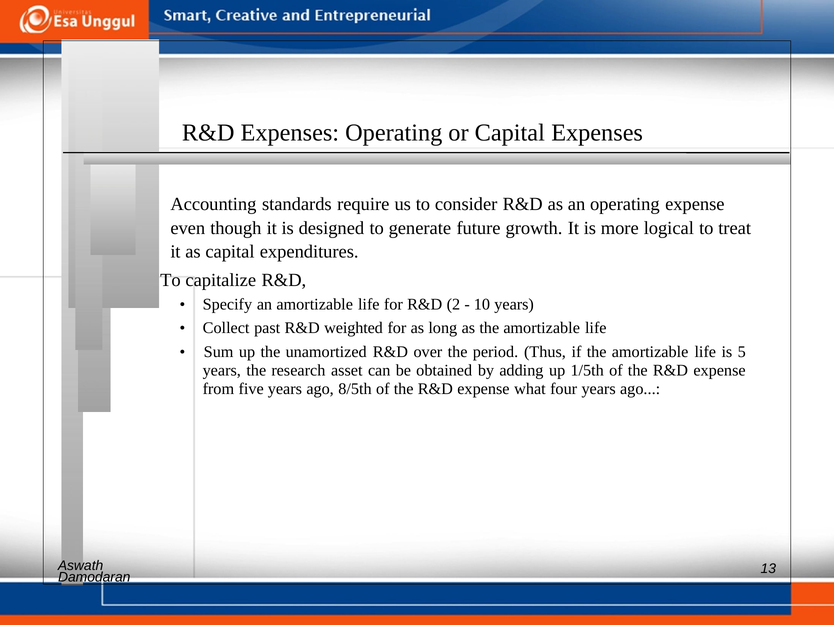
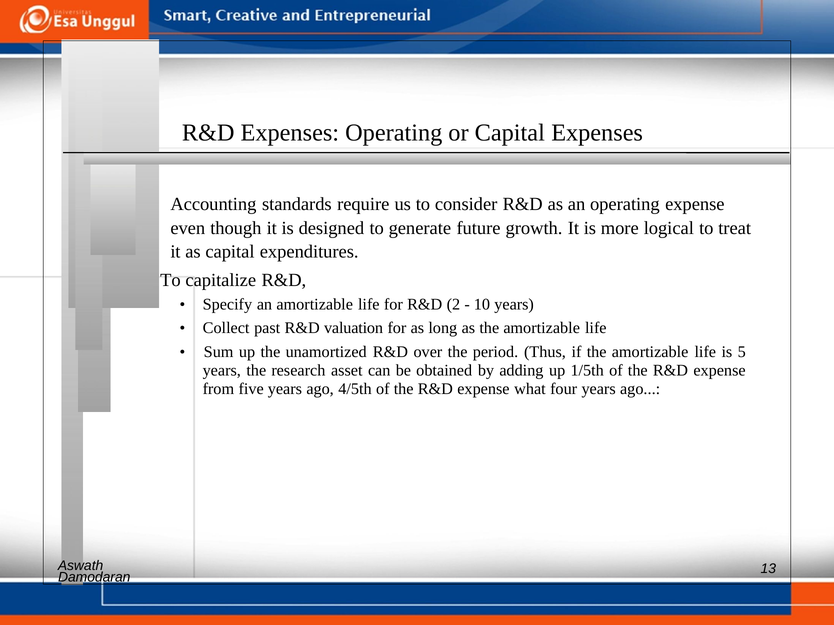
weighted: weighted -> valuation (354, 328)
8/5th: 8/5th -> 4/5th (355, 389)
